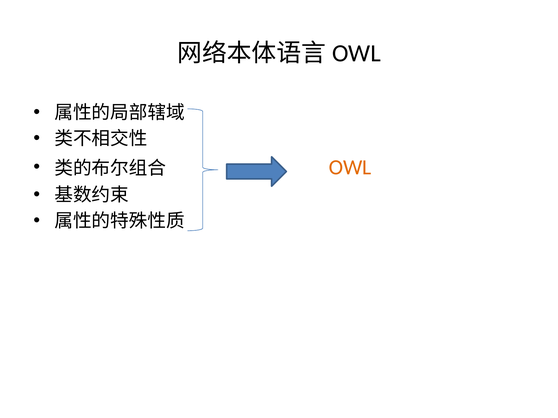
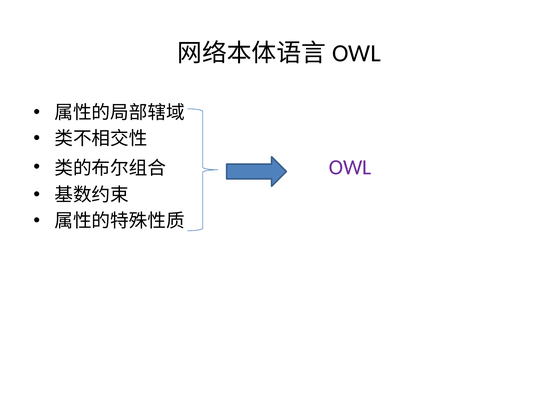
OWL colour: orange -> purple (350, 168)
